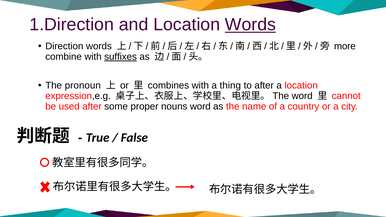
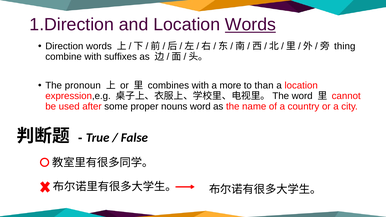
more: more -> thing (345, 46)
suffixes underline: present -> none (121, 57)
thing: thing -> more (230, 86)
to after: after -> than (264, 86)
